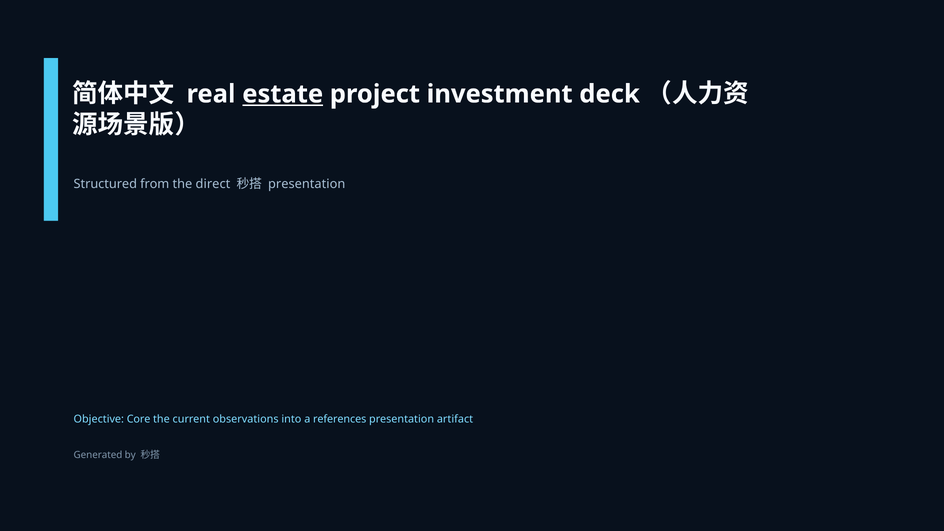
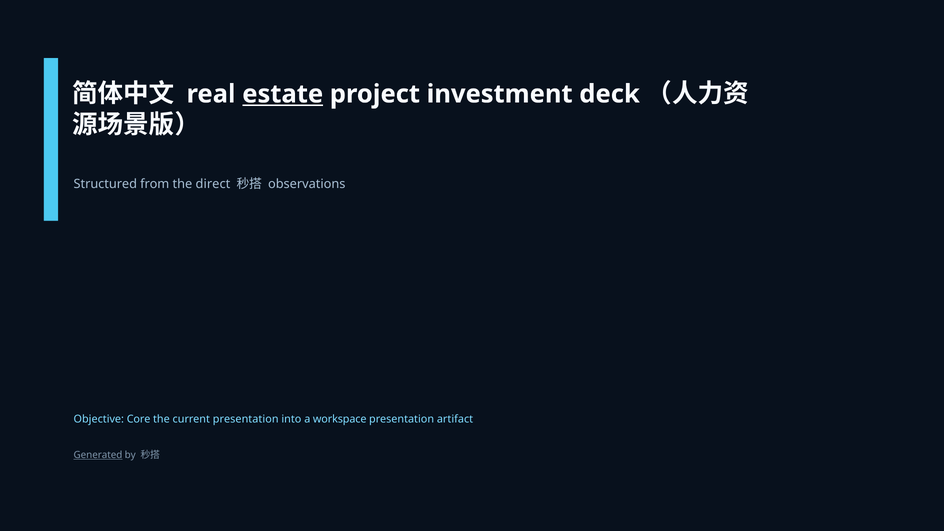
presentation: presentation -> observations (307, 184)
current observations: observations -> presentation (246, 419)
references: references -> workspace (340, 419)
Generated underline: none -> present (98, 455)
